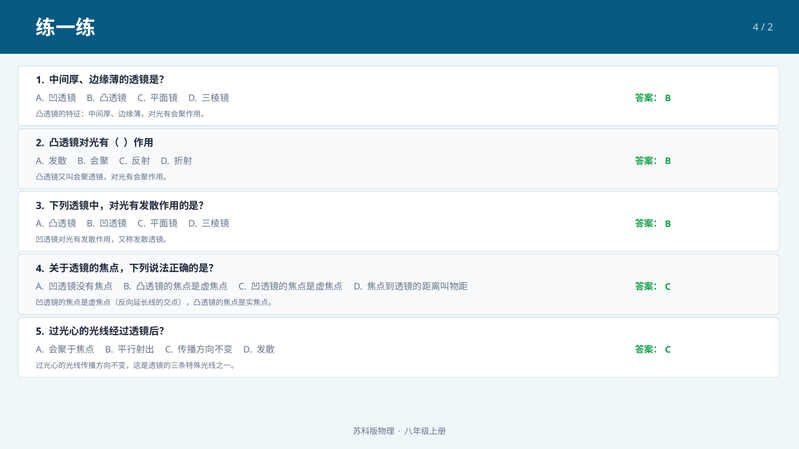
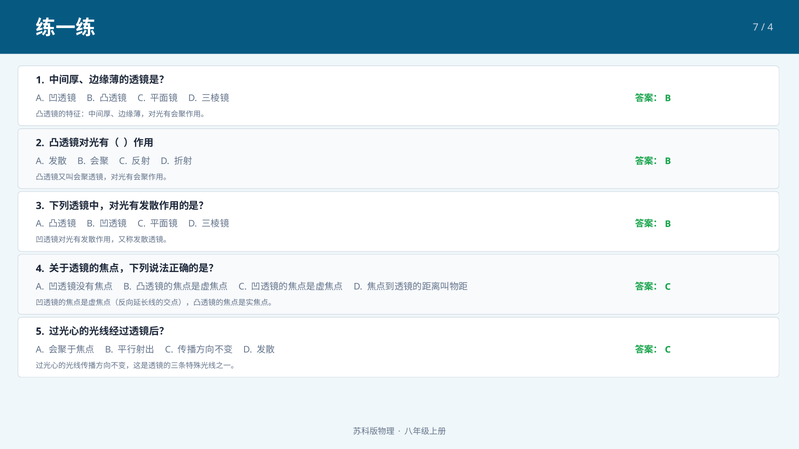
4: 4 -> 7 (756, 28)
2: 2 -> 4 (770, 28)
